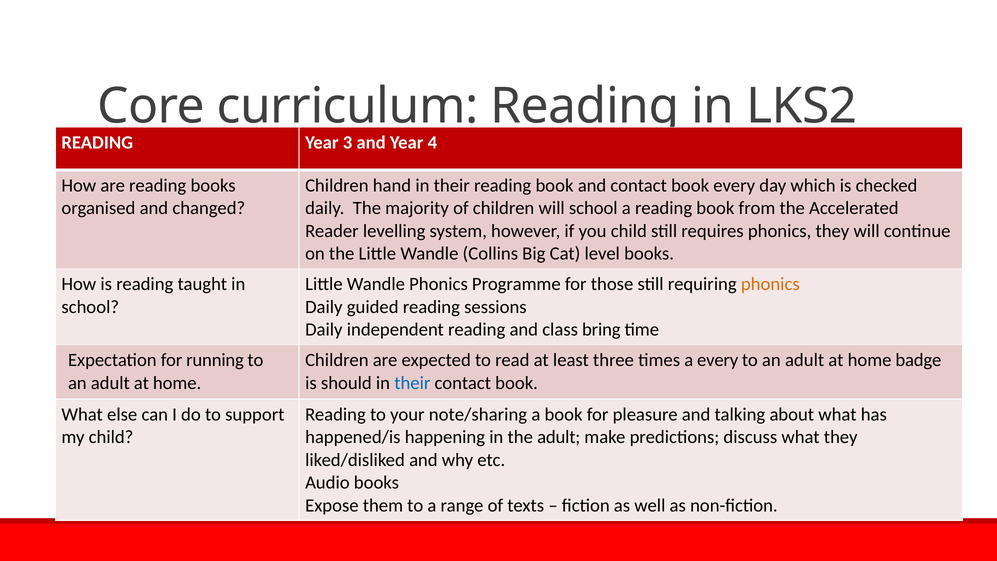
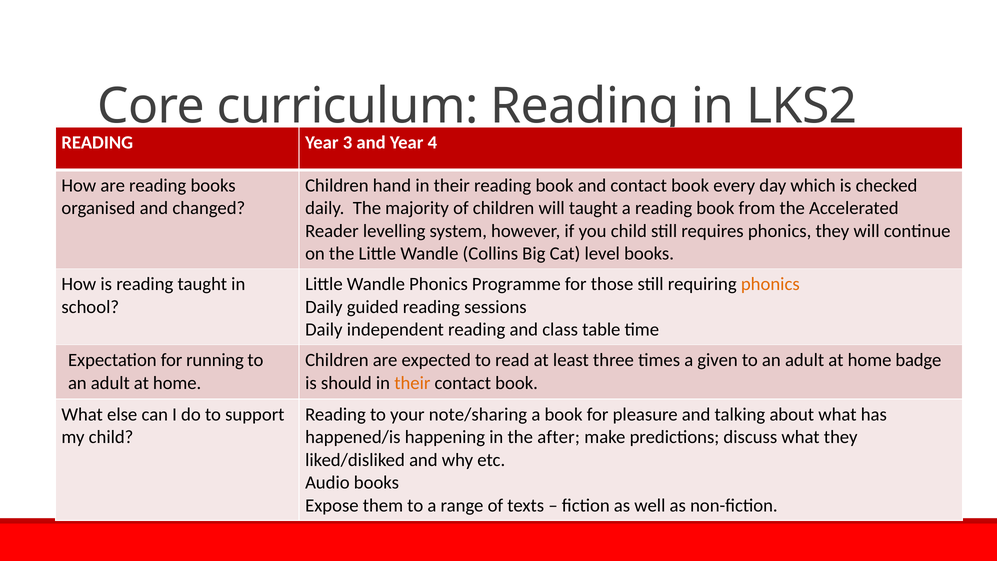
will school: school -> taught (593, 208)
bring: bring -> table (601, 330)
a every: every -> given (718, 360)
their colour: blue -> orange (412, 383)
the adult: adult -> after (559, 437)
